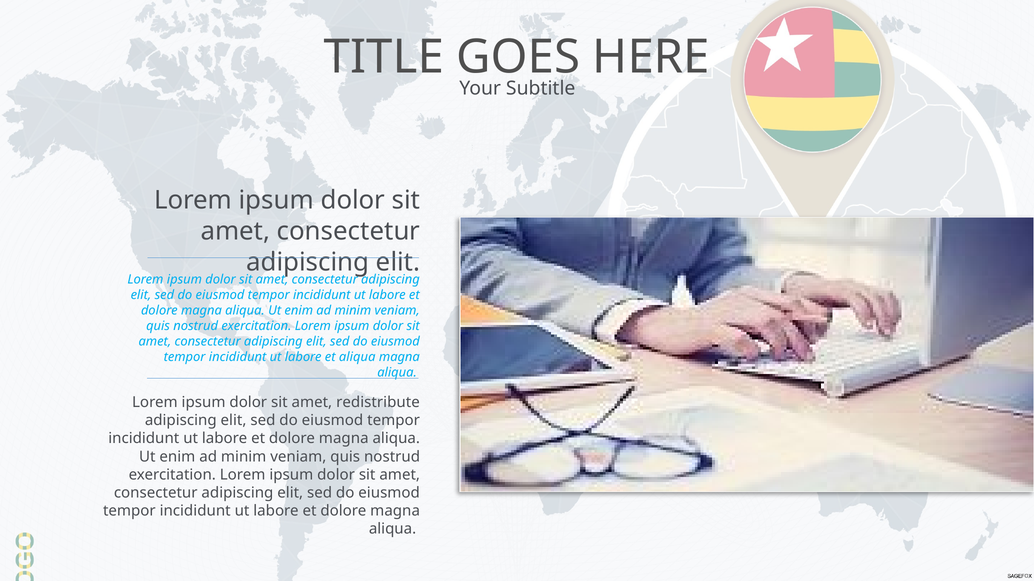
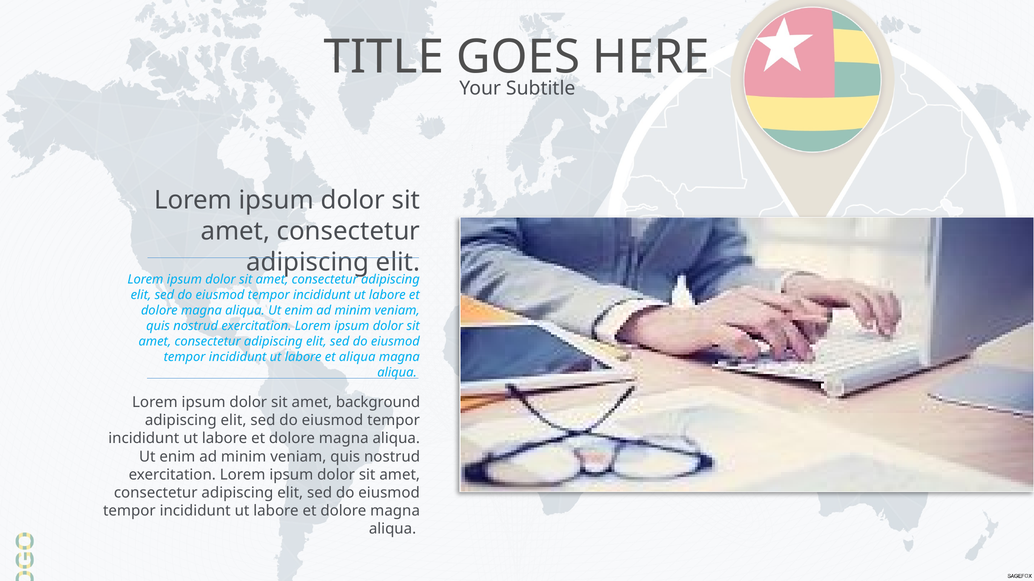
redistribute: redistribute -> background (378, 403)
